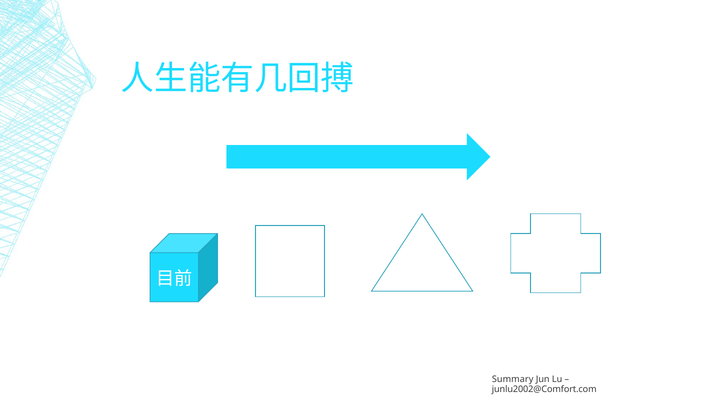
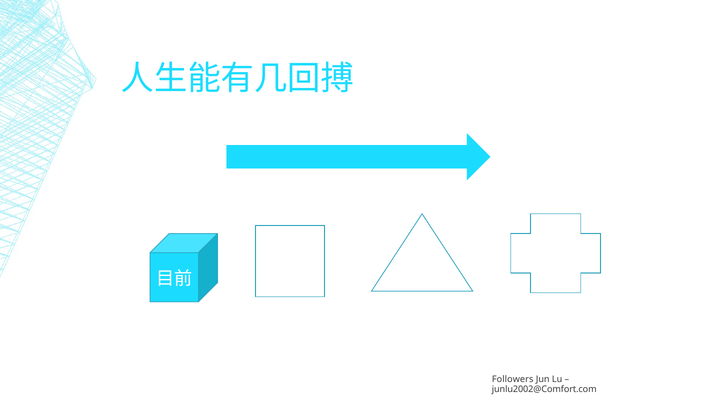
Summary: Summary -> Followers (513, 380)
